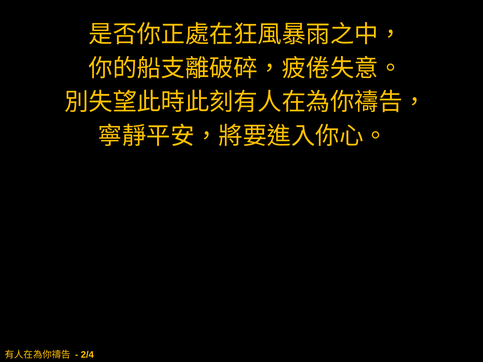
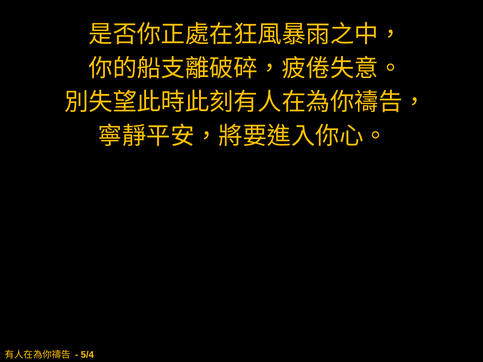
2/4: 2/4 -> 5/4 (87, 355)
